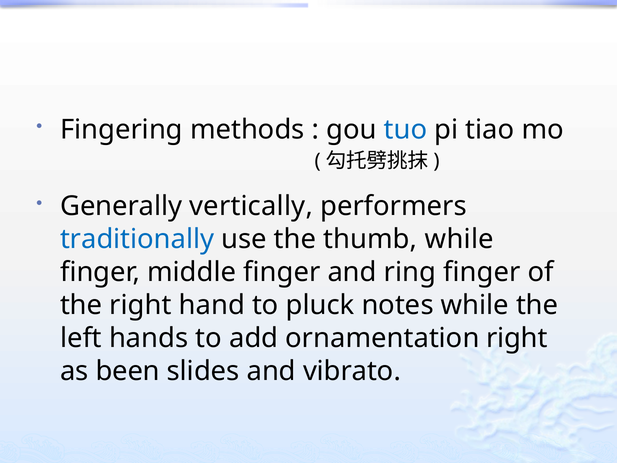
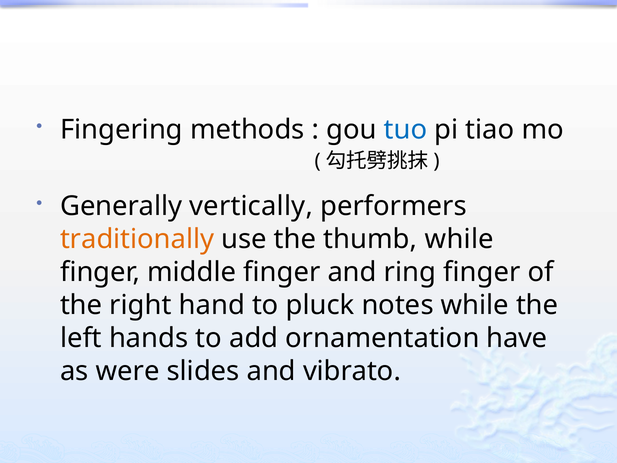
traditionally colour: blue -> orange (137, 239)
ornamentation right: right -> have (517, 338)
been: been -> were (128, 371)
